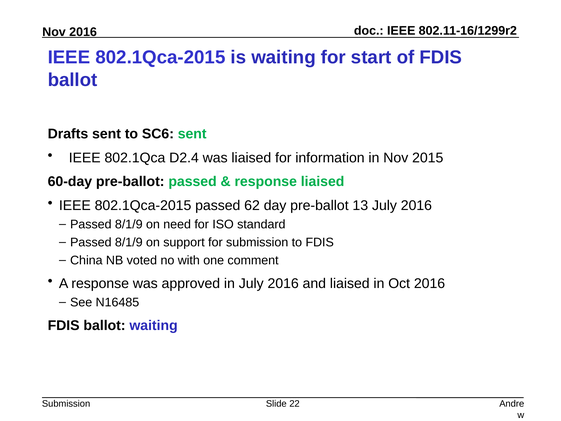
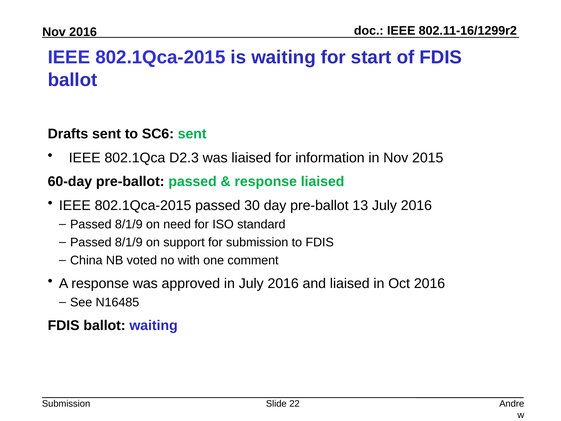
D2.4: D2.4 -> D2.3 (184, 158)
62: 62 -> 30 (252, 205)
